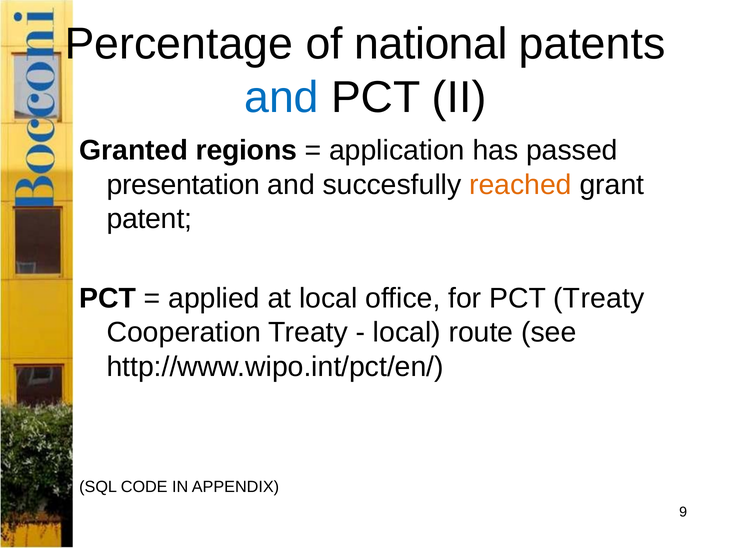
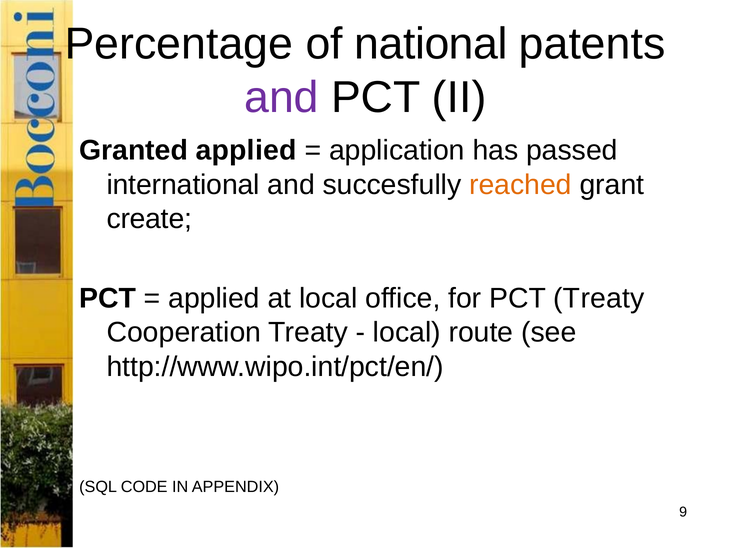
and colour: blue -> purple (281, 98)
Granted regions: regions -> applied (246, 151)
presentation: presentation -> international (183, 185)
patent: patent -> create (149, 219)
